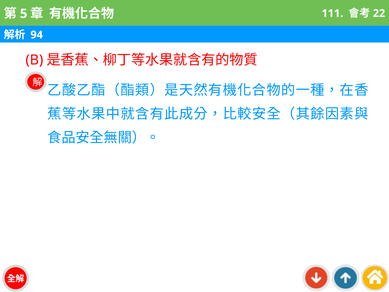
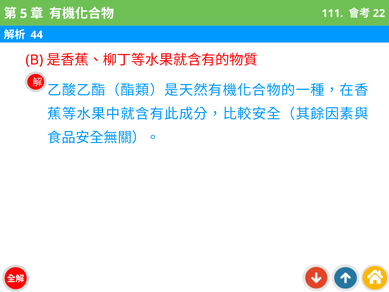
94: 94 -> 44 (37, 35)
